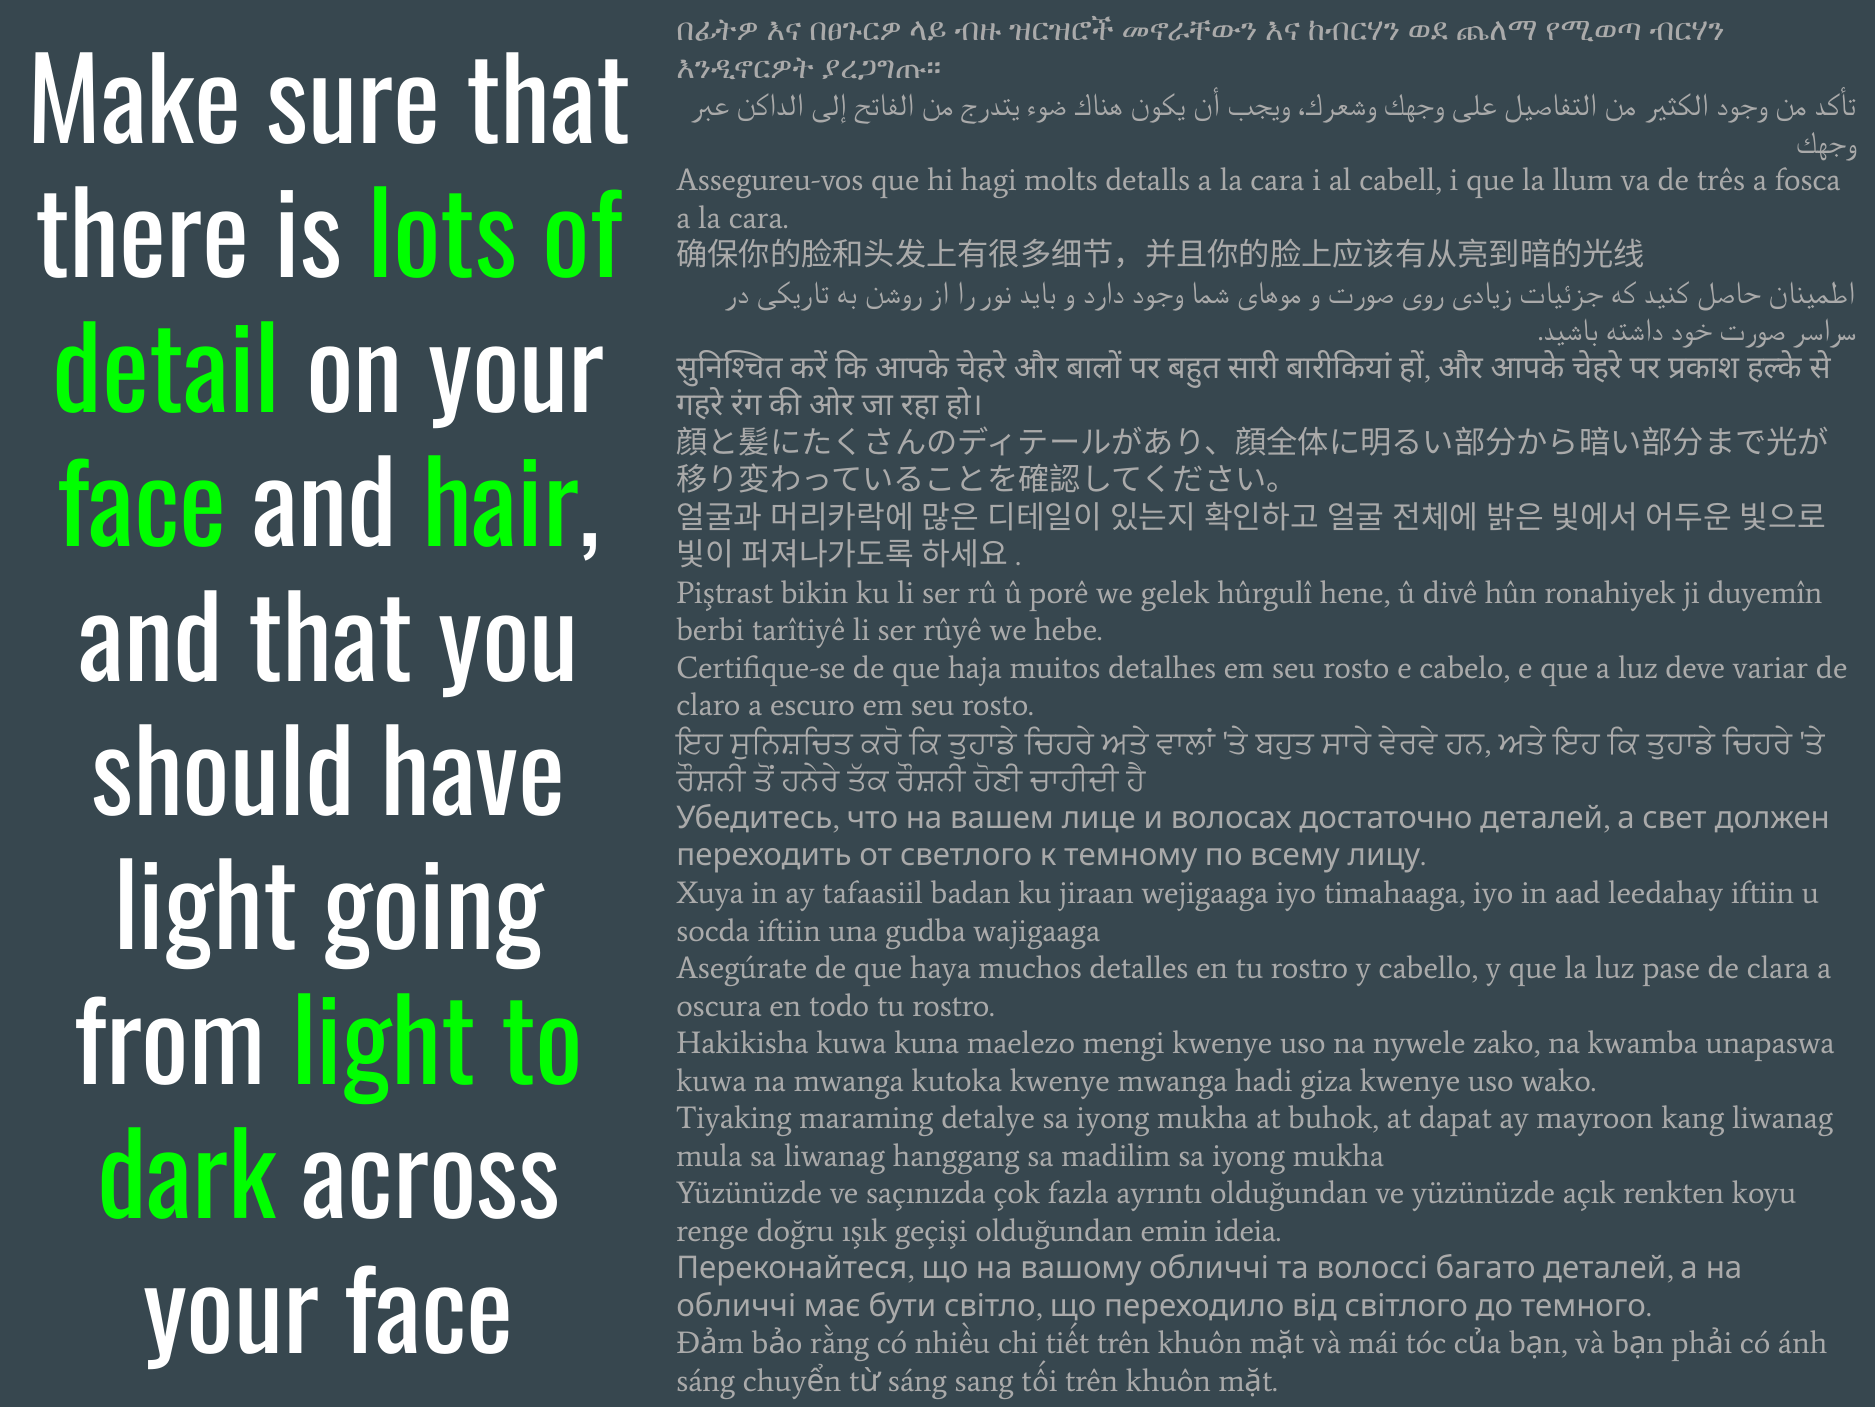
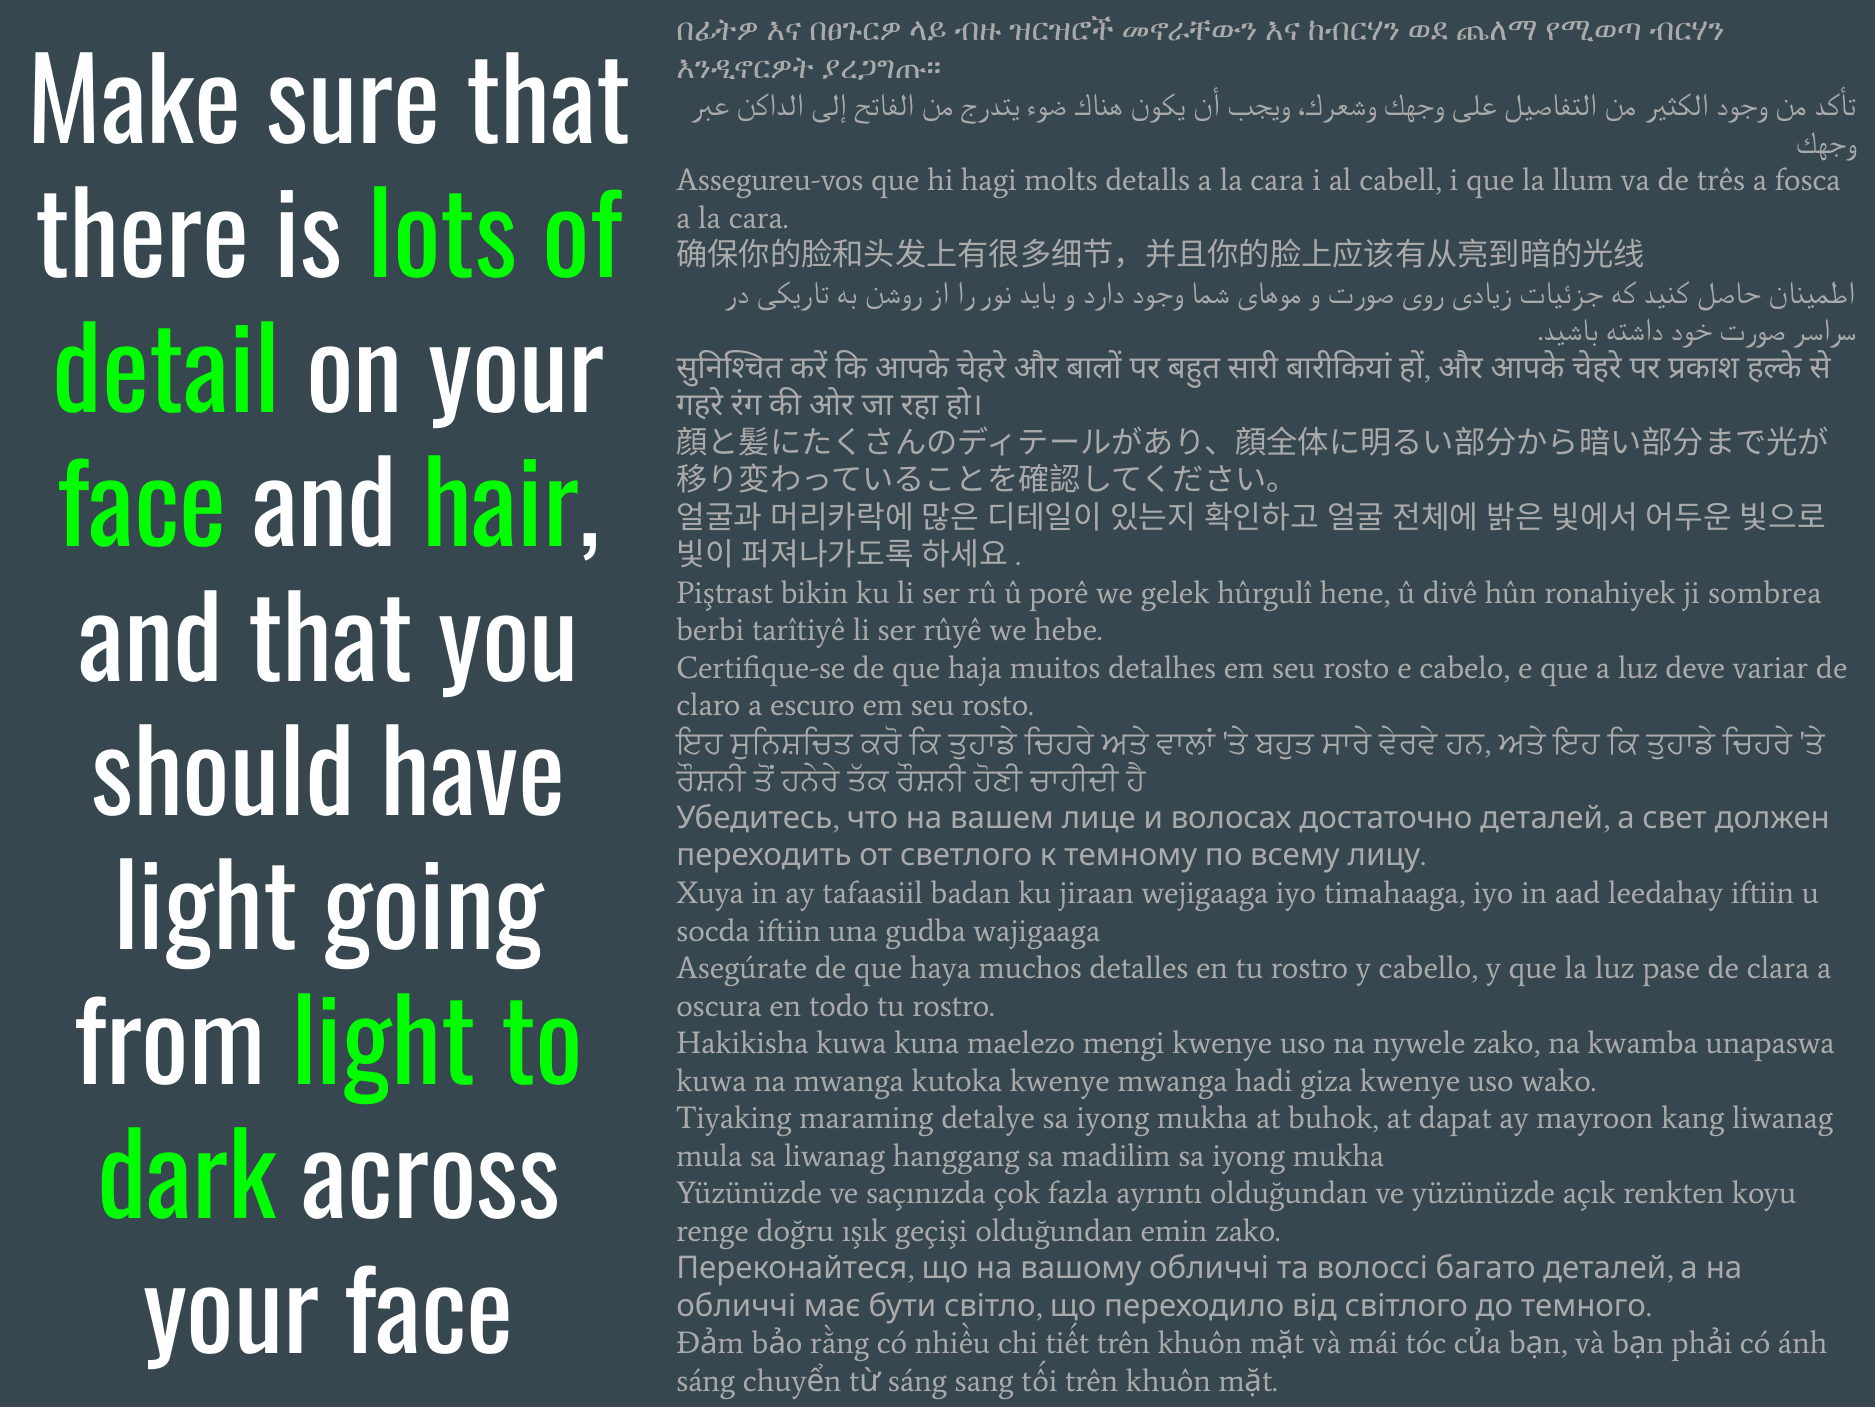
duyemîn: duyemîn -> sombrea (1765, 593)
emin ideia: ideia -> zako (1248, 1230)
